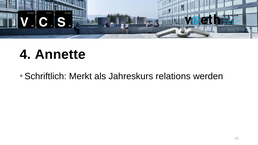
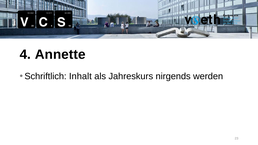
Merkt: Merkt -> Inhalt (80, 76)
relations: relations -> nirgends (173, 76)
